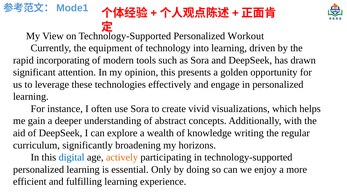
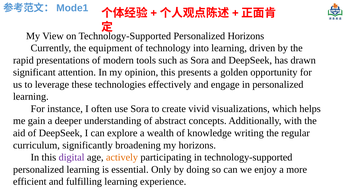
Personalized Workout: Workout -> Horizons (246, 36)
incorporating: incorporating -> presentations (63, 60)
digital colour: blue -> purple (72, 157)
